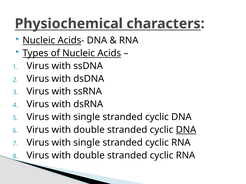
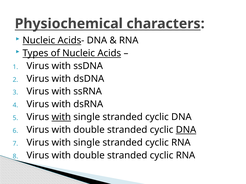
with underline: none -> present (61, 117)
